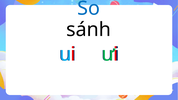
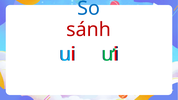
sánh colour: black -> red (89, 30)
